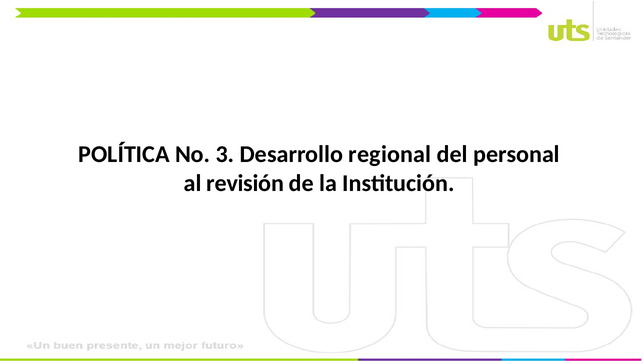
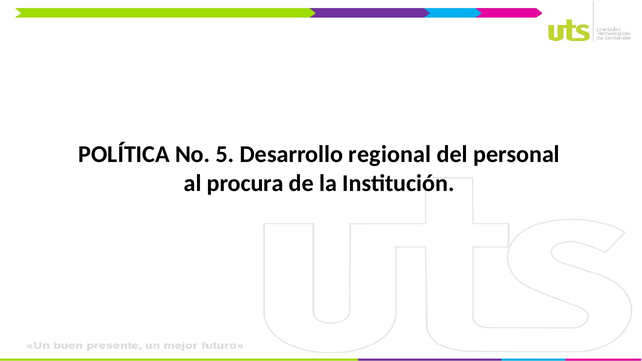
3: 3 -> 5 (225, 154)
revisión: revisión -> procura (245, 183)
